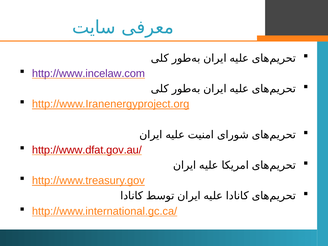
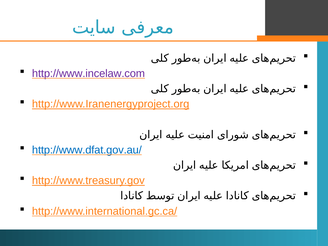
http://www.dfat.gov.au/ colour: red -> blue (87, 150)
